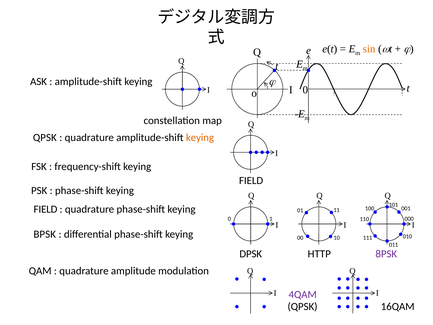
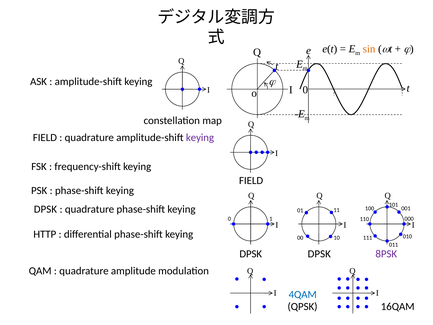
QPSK: QPSK -> FIELD (45, 138)
keying colour: orange -> purple (200, 138)
FIELD: FIELD -> DPSK (45, 209)
BPSK: BPSK -> HTTP (45, 234)
HTTP: HTTP -> DPSK (319, 254)
4QAM colour: purple -> blue (303, 294)
